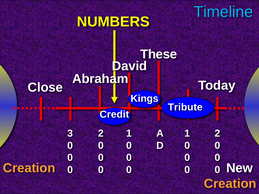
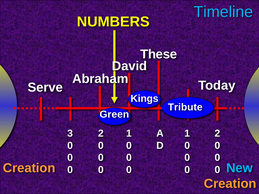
Close: Close -> Serve (45, 88)
Credit: Credit -> Green (114, 115)
New colour: white -> light blue (240, 168)
